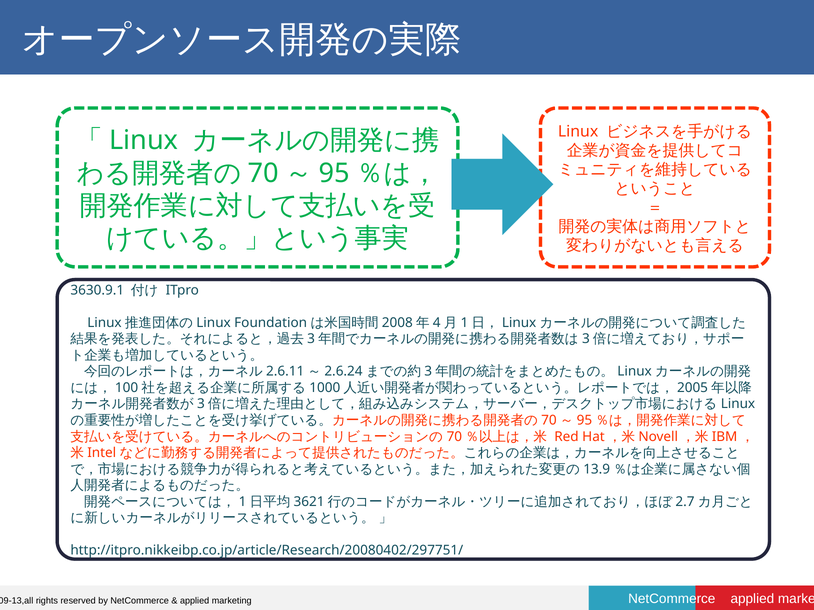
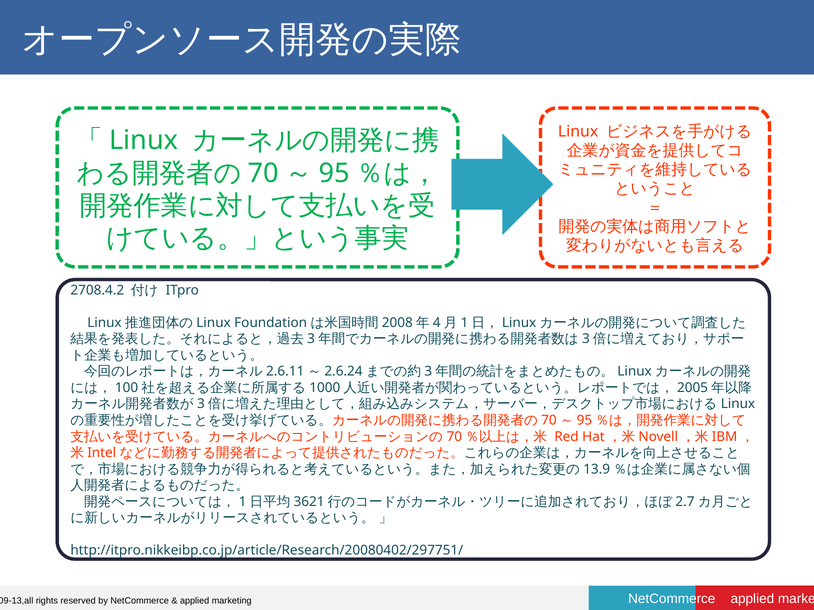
3630.9.1: 3630.9.1 -> 2708.4.2 (97, 290)
